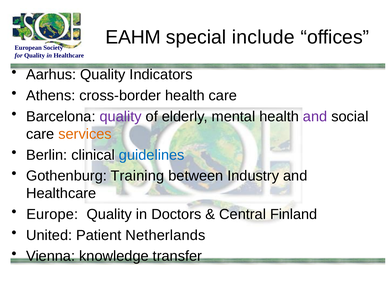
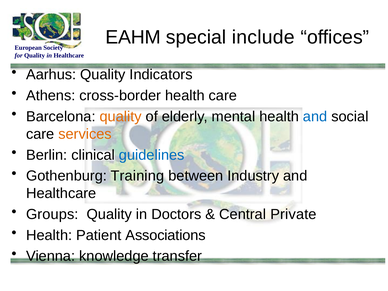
quality colour: purple -> orange (121, 117)
and colour: purple -> blue (315, 117)
Europe: Europe -> Groups (52, 214)
Finland: Finland -> Private (293, 214)
United: United -> Health (49, 235)
Netherlands: Netherlands -> Associations (166, 235)
